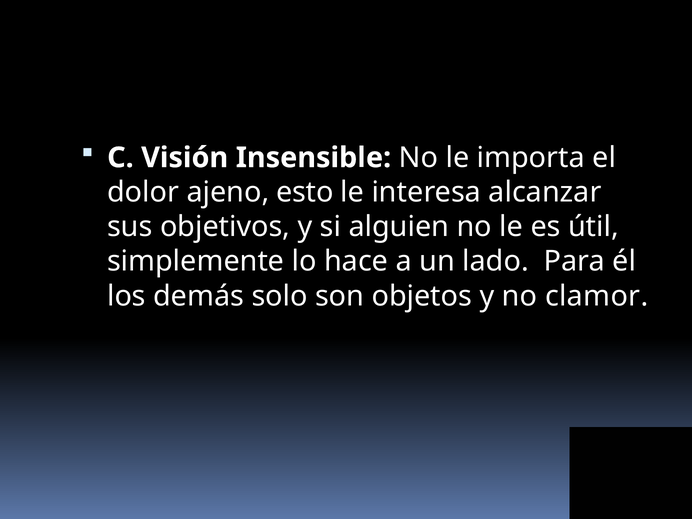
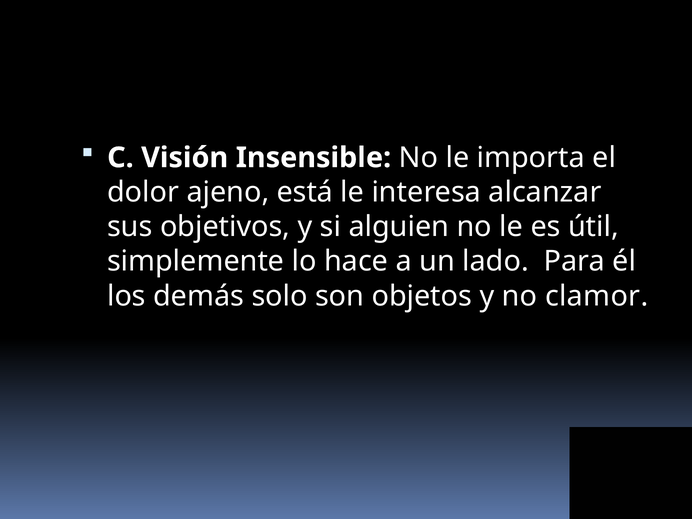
esto: esto -> está (305, 192)
